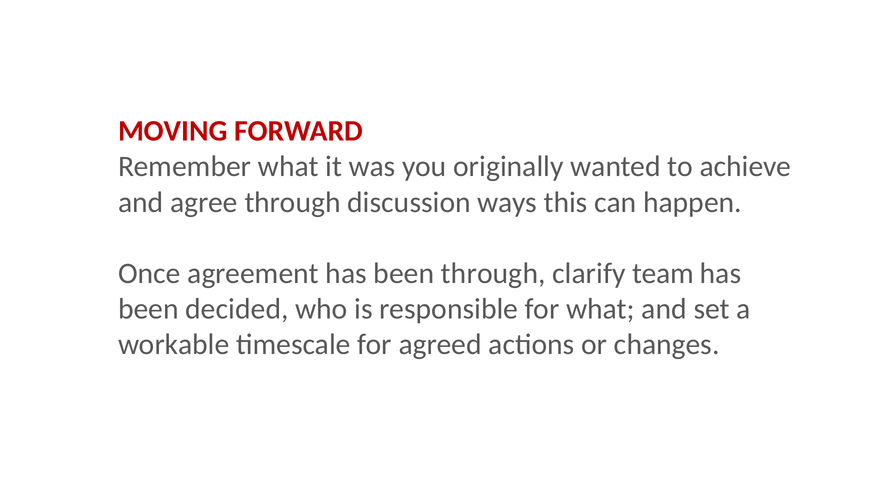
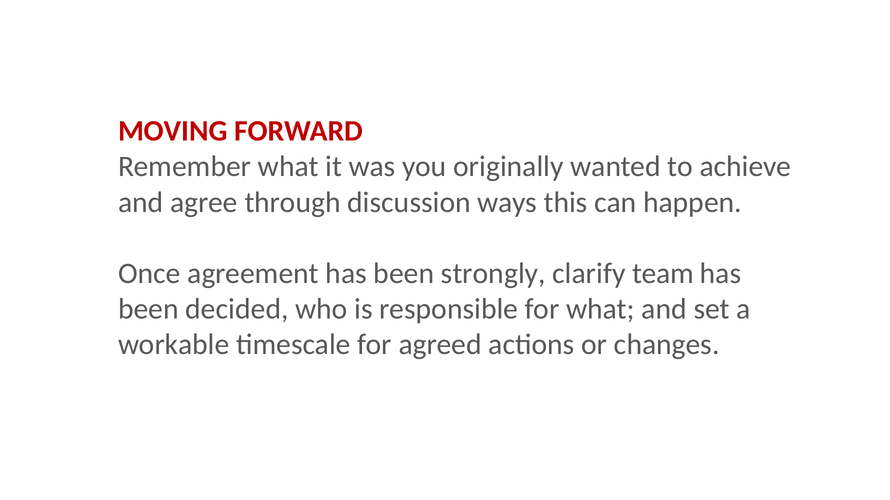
been through: through -> strongly (493, 274)
